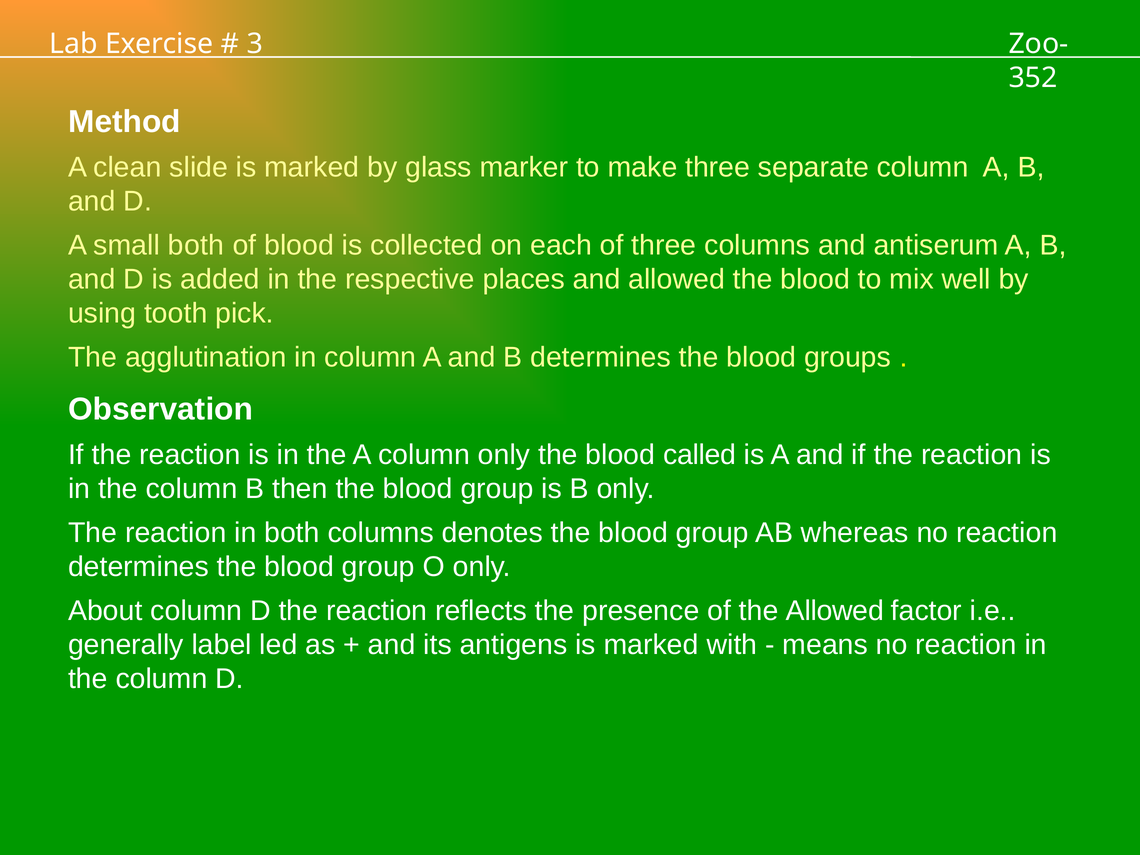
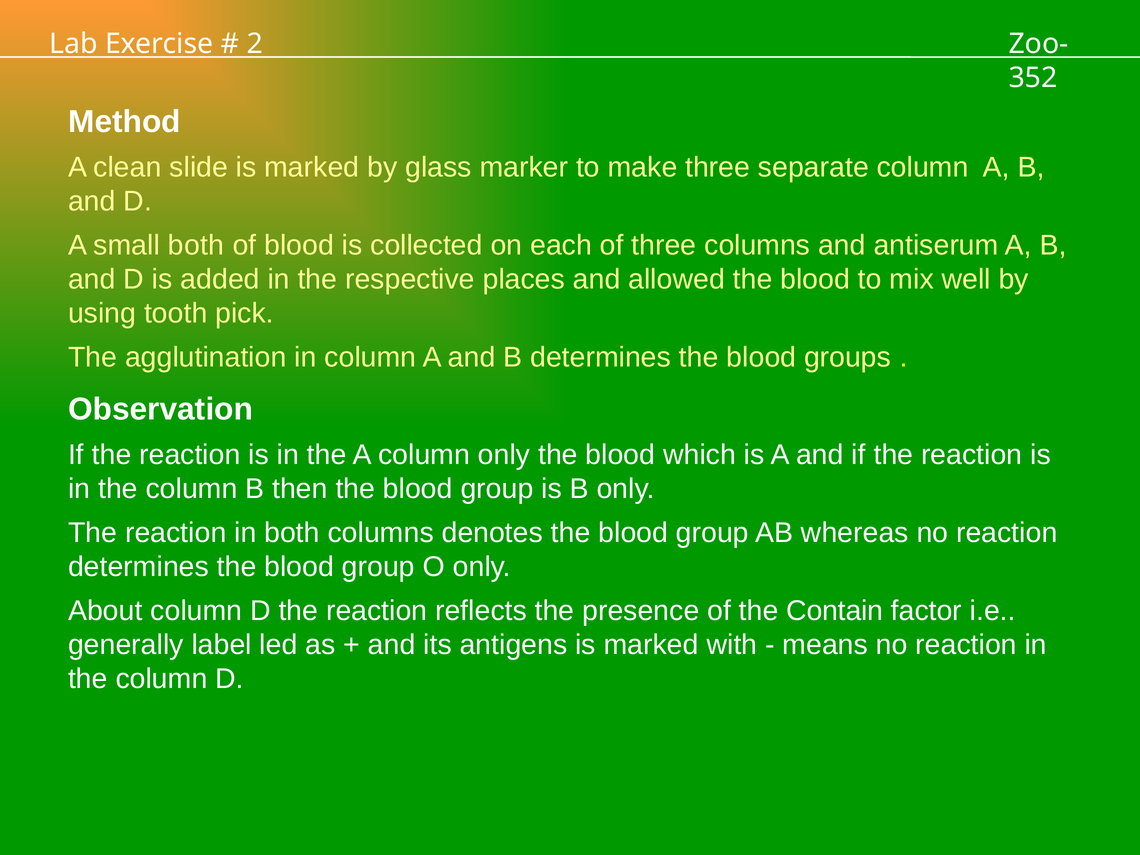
3: 3 -> 2 (255, 44)
called: called -> which (700, 455)
the Allowed: Allowed -> Contain (835, 611)
